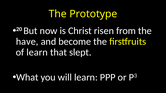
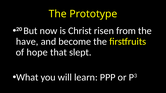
of learn: learn -> hope (37, 52)
